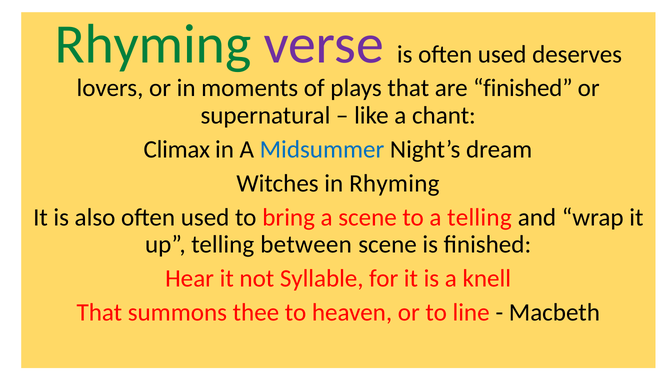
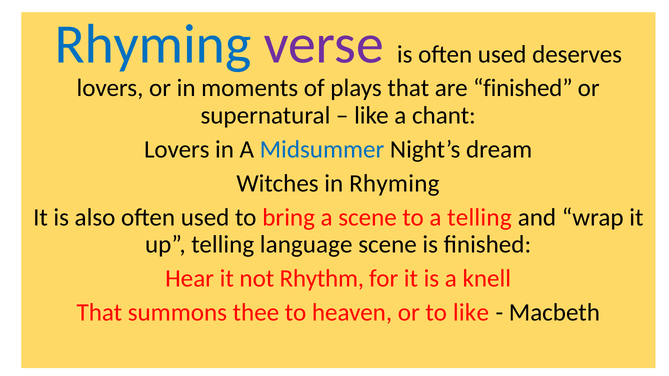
Rhyming colour: green -> blue (153, 44)
Climax: Climax -> Lovers (177, 149)
between: between -> language (306, 245)
Syllable: Syllable -> Rhythm (322, 279)
to line: line -> like (471, 313)
